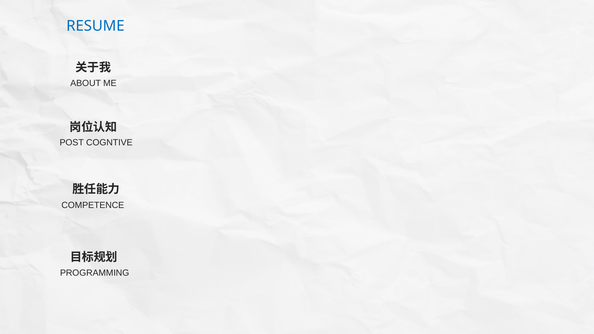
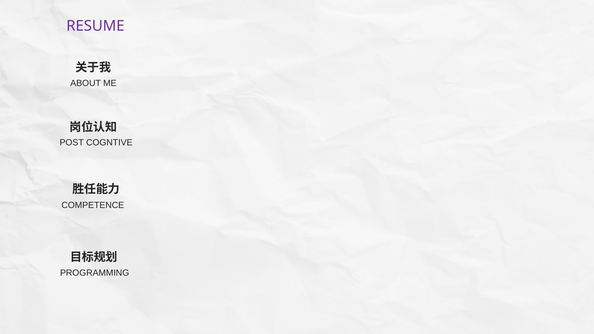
RESUME colour: blue -> purple (95, 26)
